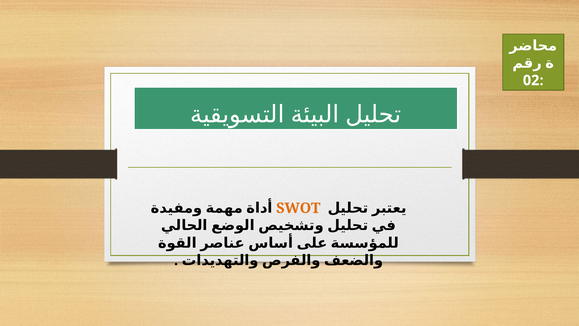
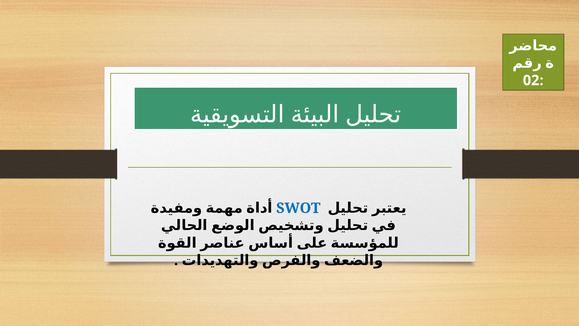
SWOT colour: orange -> blue (298, 208)
